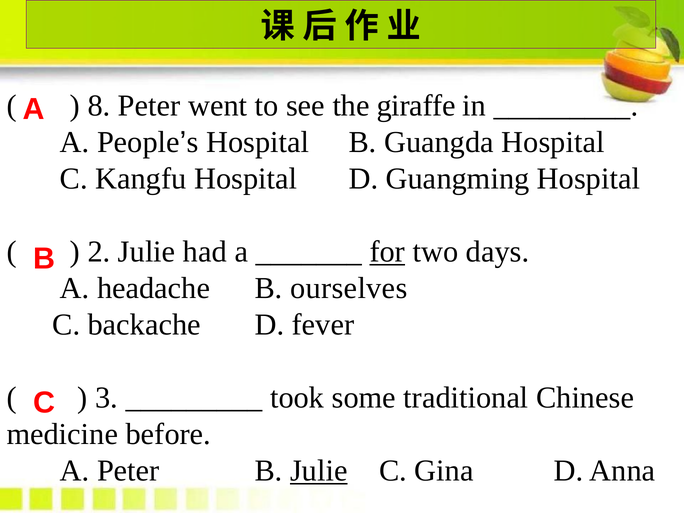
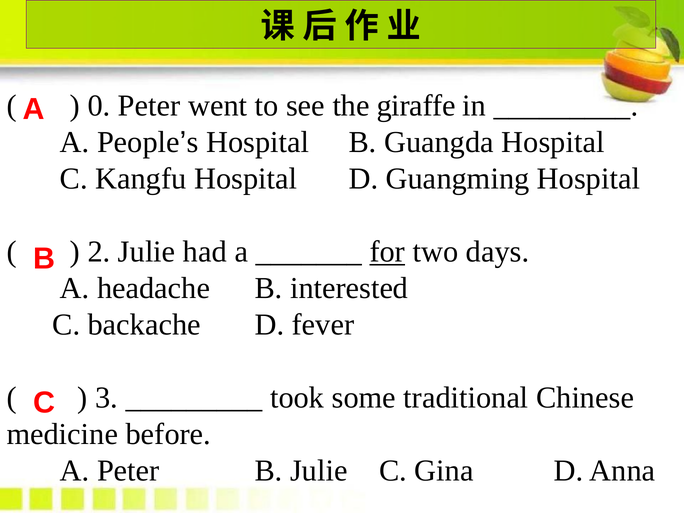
8: 8 -> 0 (99, 106)
ourselves: ourselves -> interested (349, 288)
Julie underline: present -> none (319, 471)
